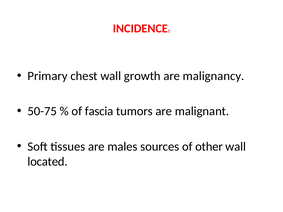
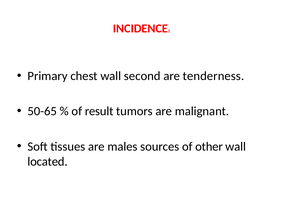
growth: growth -> second (142, 76)
malignancy: malignancy -> tenderness (213, 76)
50-75: 50-75 -> 50-65 (42, 111)
fascia: fascia -> result (99, 111)
